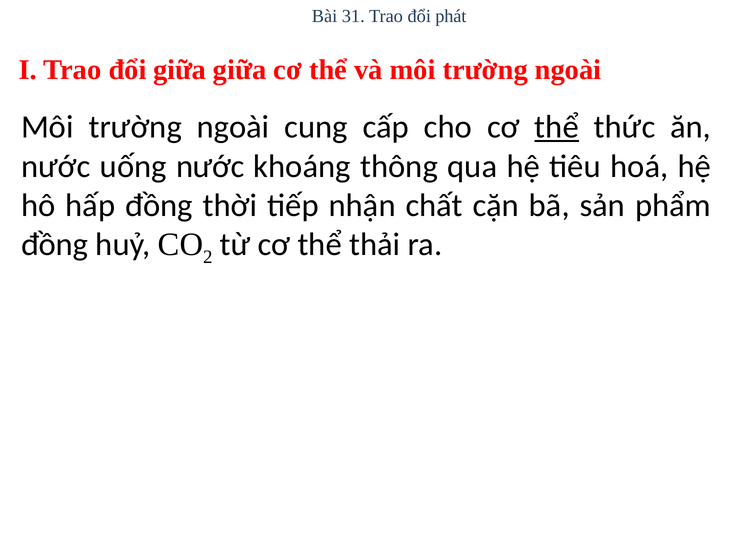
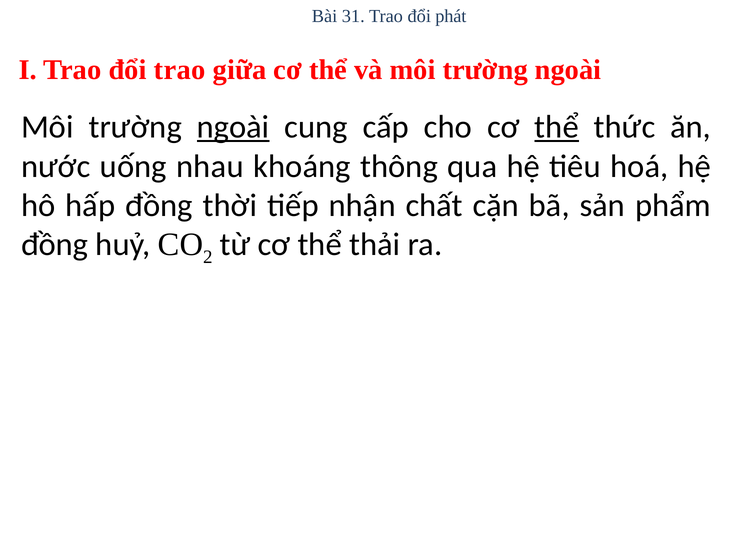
đổi giữa: giữa -> trao (180, 70)
ngoài underline: none -> present (233, 127)
uống nước: nước -> nhau (210, 166)
